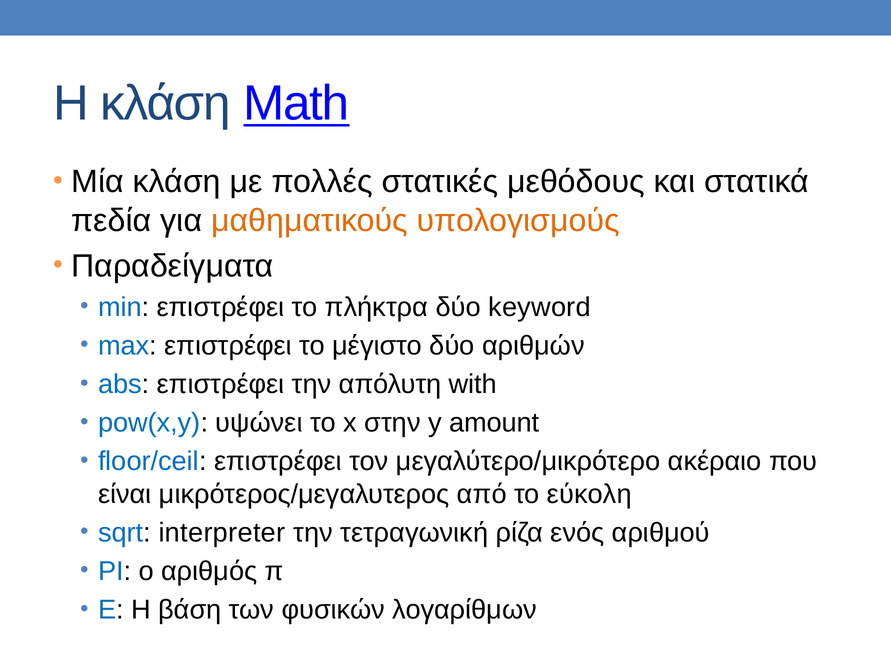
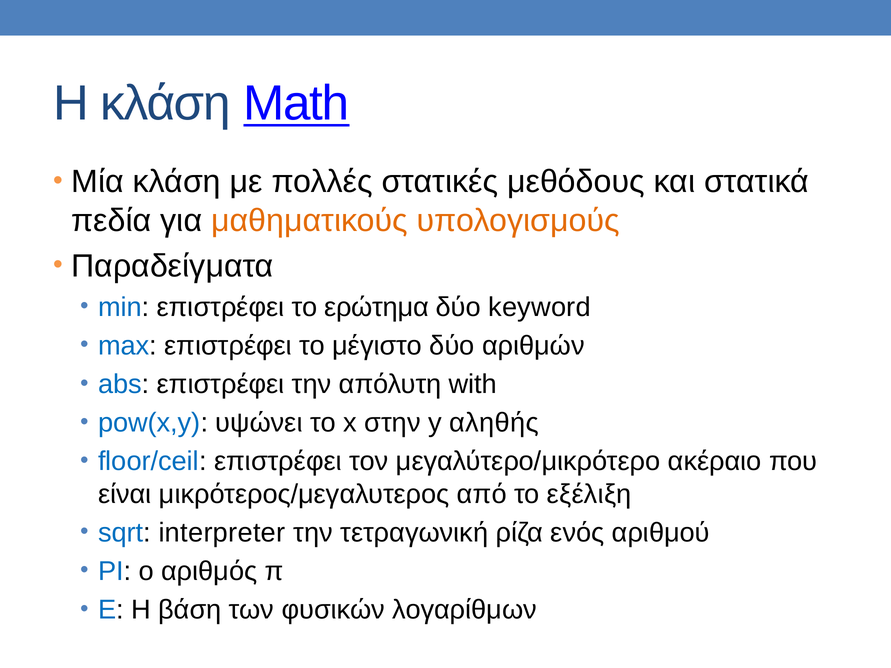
πλήκτρα: πλήκτρα -> ερώτημα (377, 307)
amount: amount -> αληθής (494, 423)
εύκολη: εύκολη -> εξέλιξη (589, 494)
